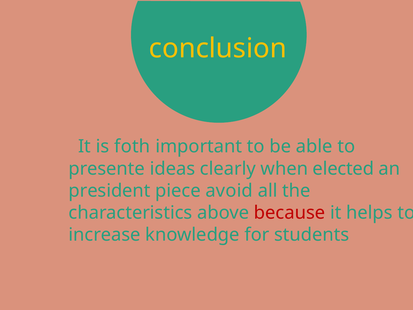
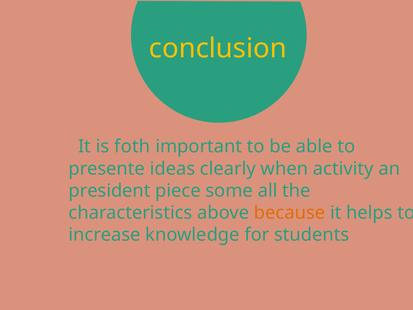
elected: elected -> activity (343, 168)
avoid: avoid -> some (229, 191)
because colour: red -> orange (290, 213)
